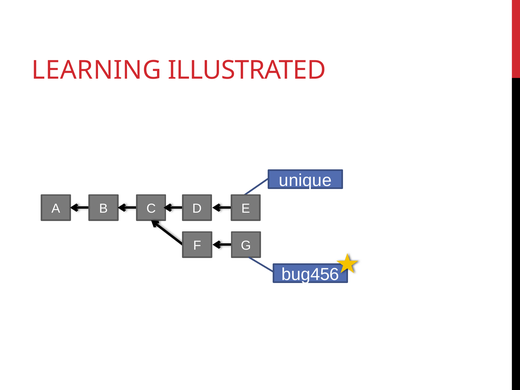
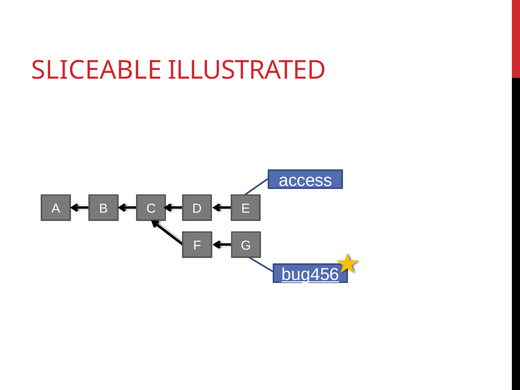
LEARNING: LEARNING -> SLICEABLE (97, 70)
unique: unique -> access (306, 180)
bug456 underline: none -> present (310, 274)
